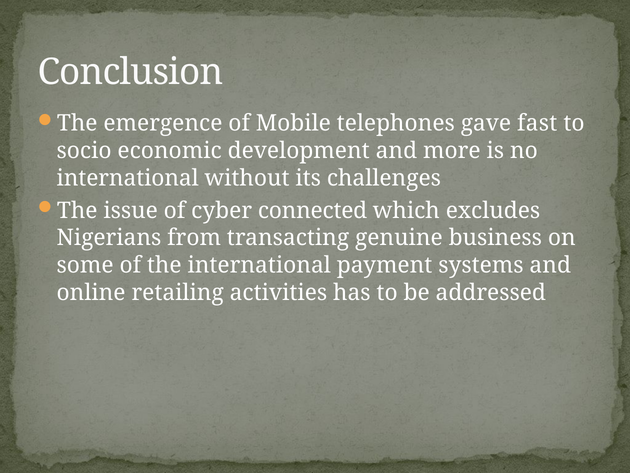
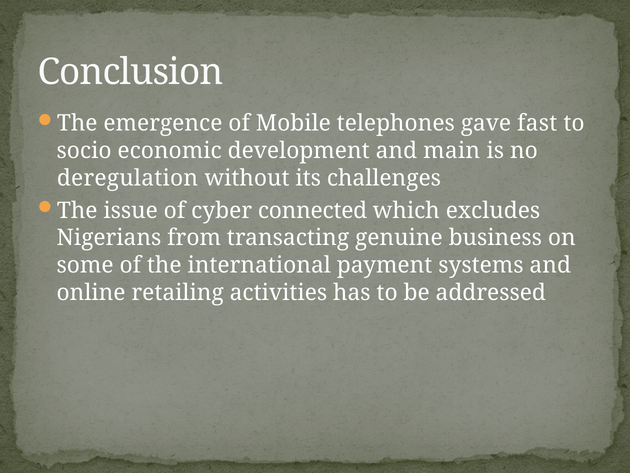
more: more -> main (452, 151)
international: international -> deregulation (127, 178)
